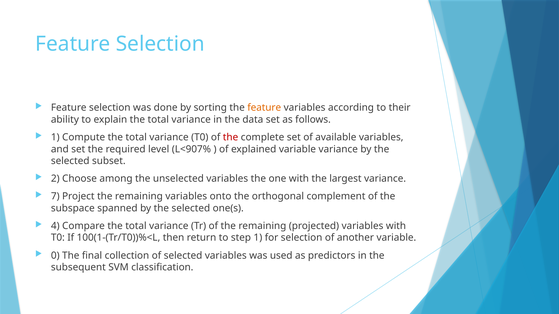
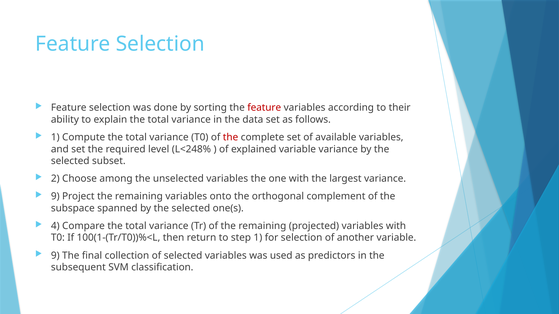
feature colour: orange -> red (264, 108)
L<907%: L<907% -> L<248% (191, 149)
7: 7 -> 9 (55, 197)
0: 0 -> 9 (55, 256)
